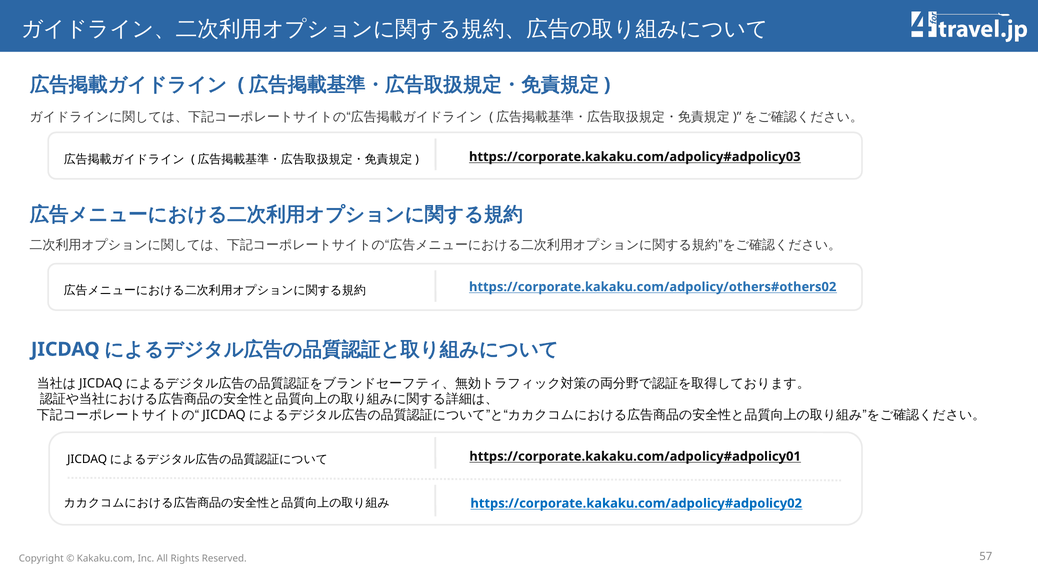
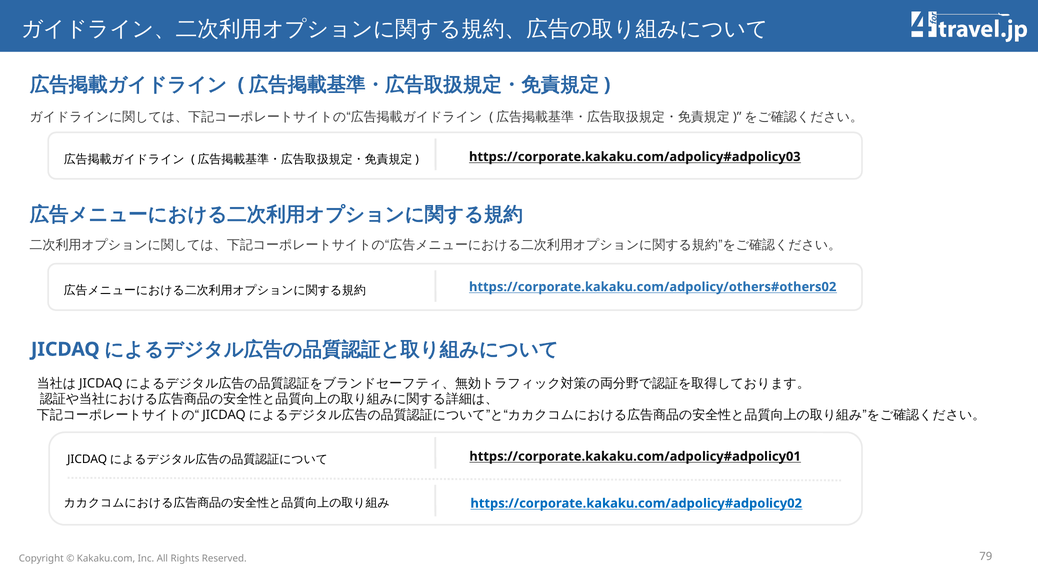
57: 57 -> 79 (986, 557)
